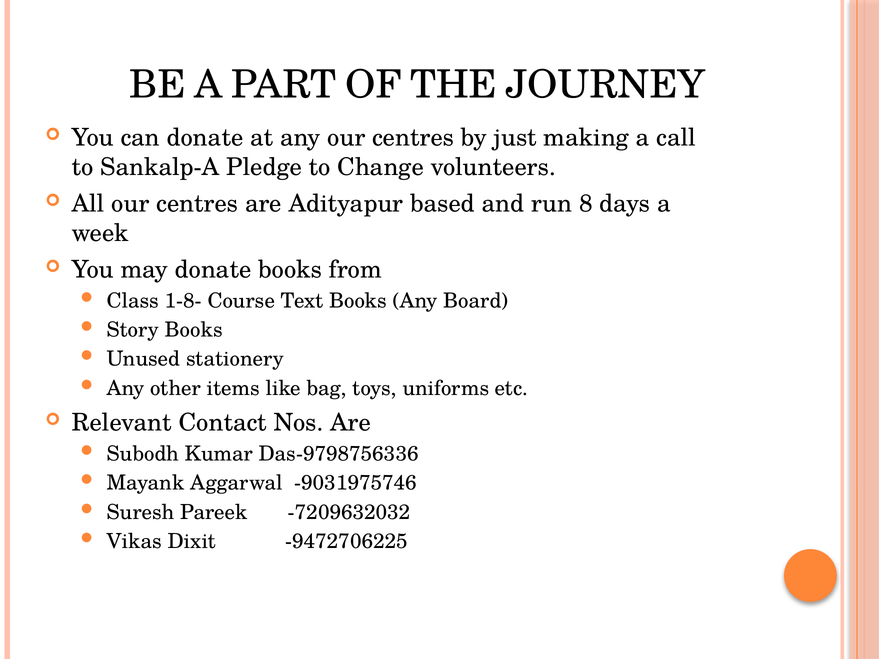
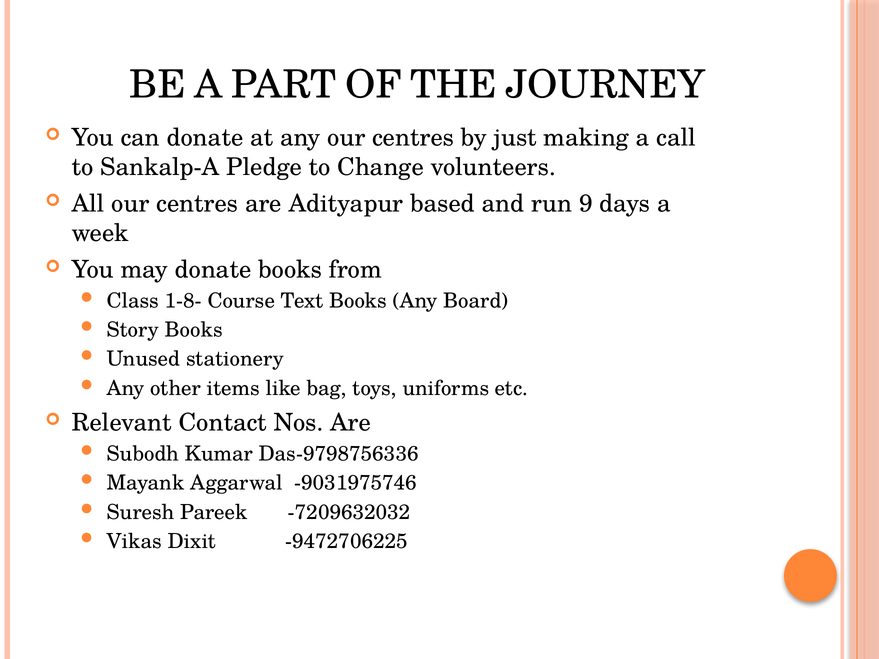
8: 8 -> 9 (586, 204)
